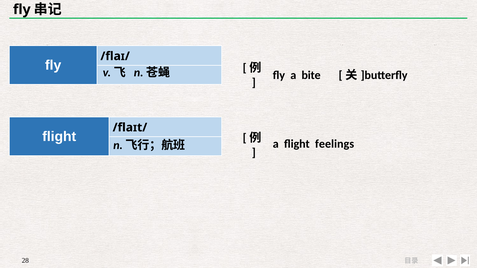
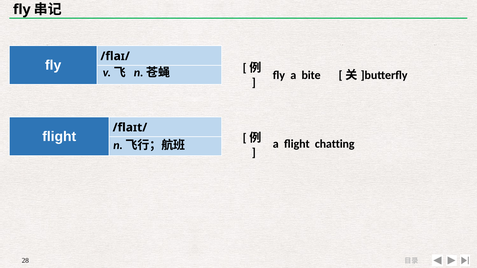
feelings: feelings -> chatting (335, 144)
